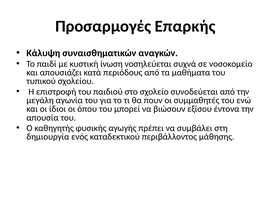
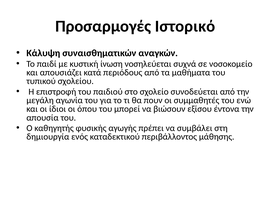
Επαρκής: Επαρκής -> Ιστορικό (185, 26)
